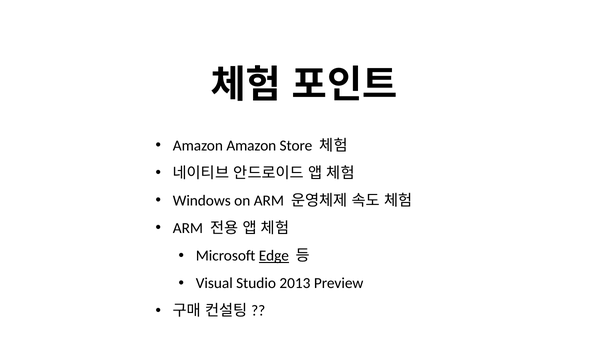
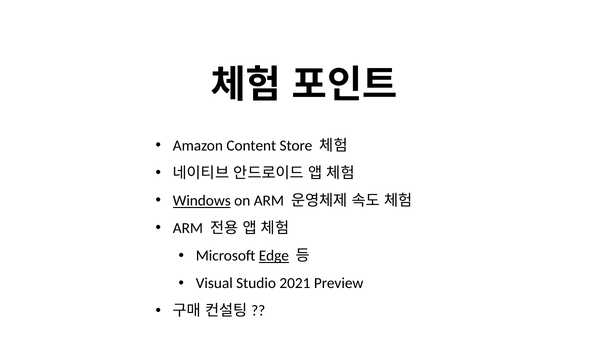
Amazon Amazon: Amazon -> Content (251, 146)
Windows underline: none -> present (202, 201)
2013: 2013 -> 2021 (295, 284)
